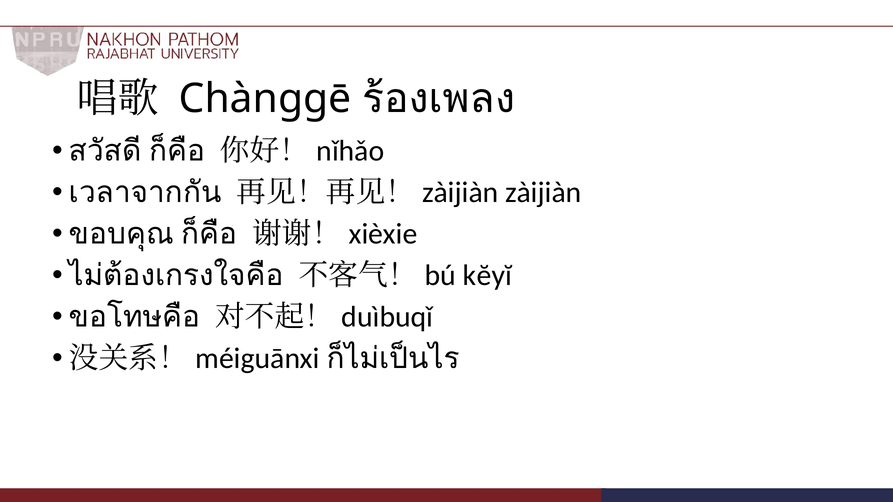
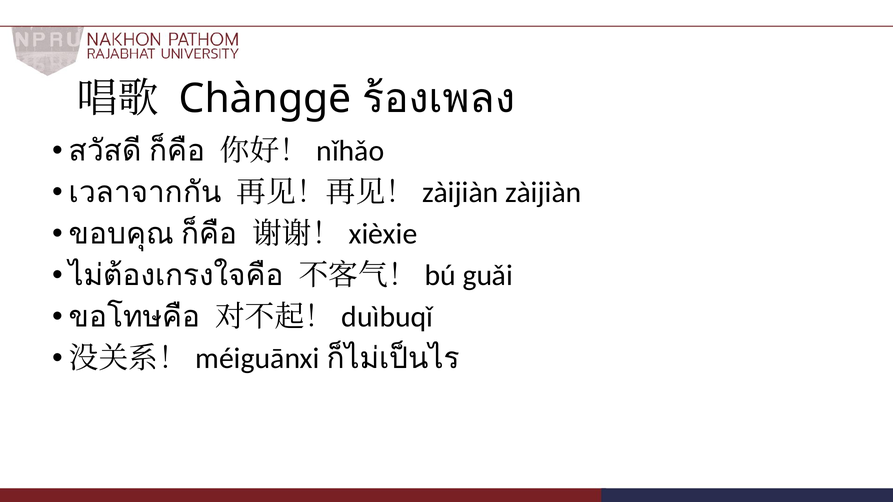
kĕyĭ: kĕyĭ -> guǎi (488, 276)
